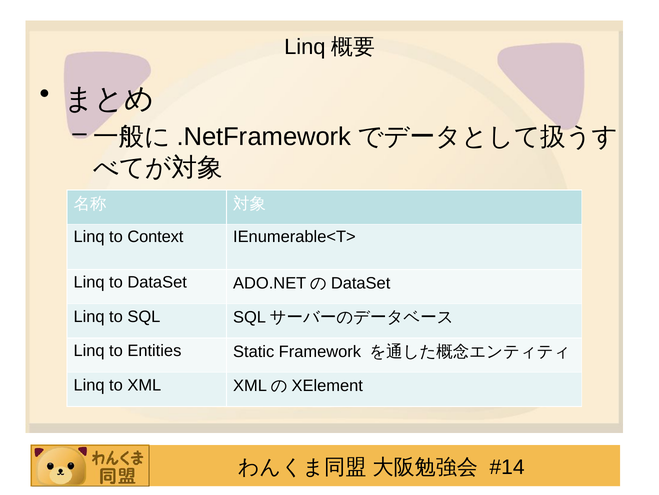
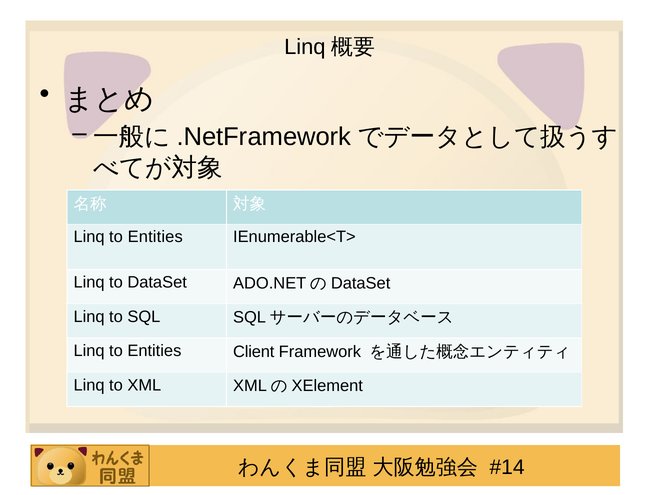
Context: Context -> Entities (155, 237)
Static: Static -> Client (254, 351)
